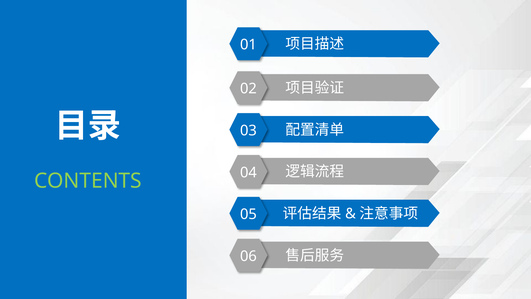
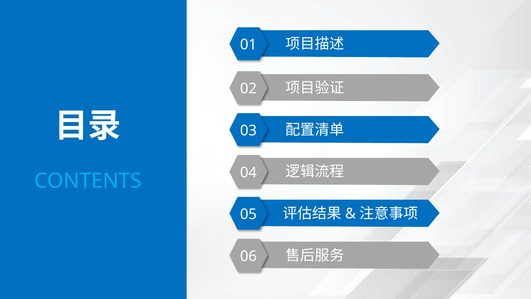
CONTENTS colour: light green -> light blue (88, 181)
